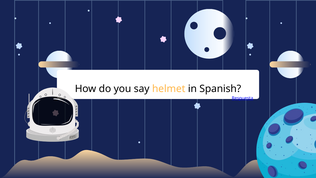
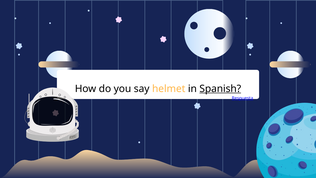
Spanish underline: none -> present (220, 89)
